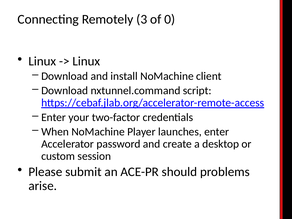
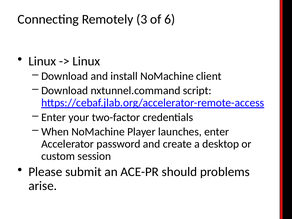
0: 0 -> 6 (170, 19)
